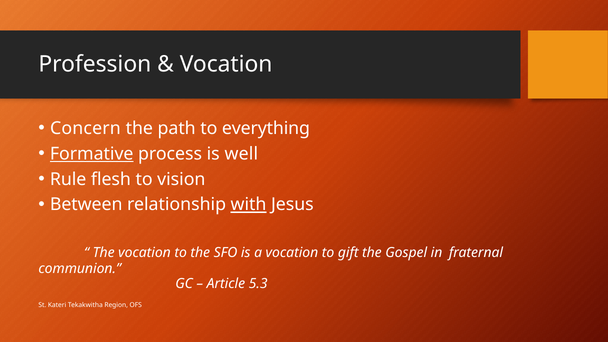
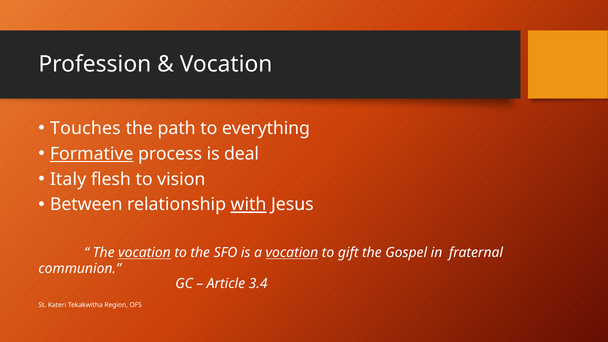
Concern: Concern -> Touches (85, 128)
well: well -> deal (242, 154)
Rule: Rule -> Italy (68, 179)
vocation underline: none -> present (144, 253)
vocation underline: none -> present (292, 253)
5.3: 5.3 -> 3.4 (258, 284)
